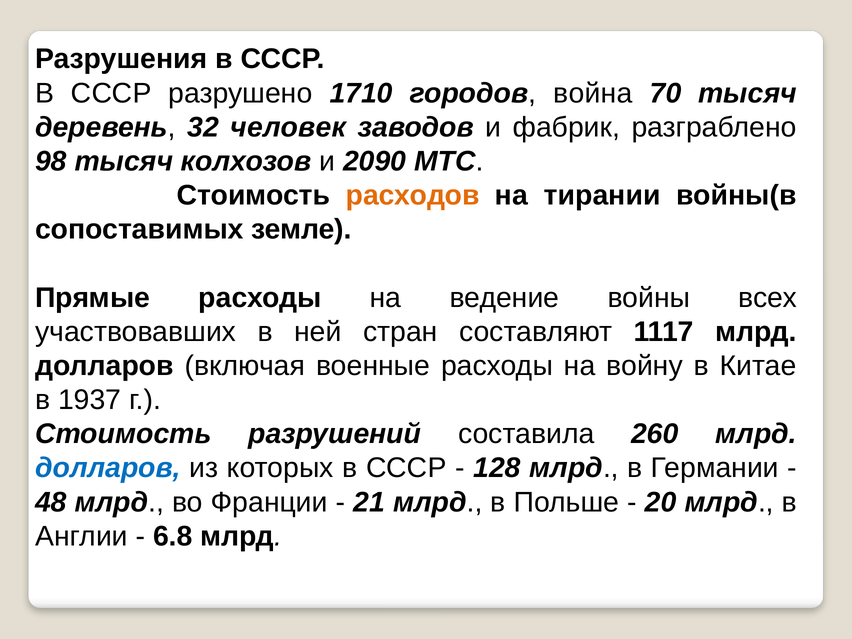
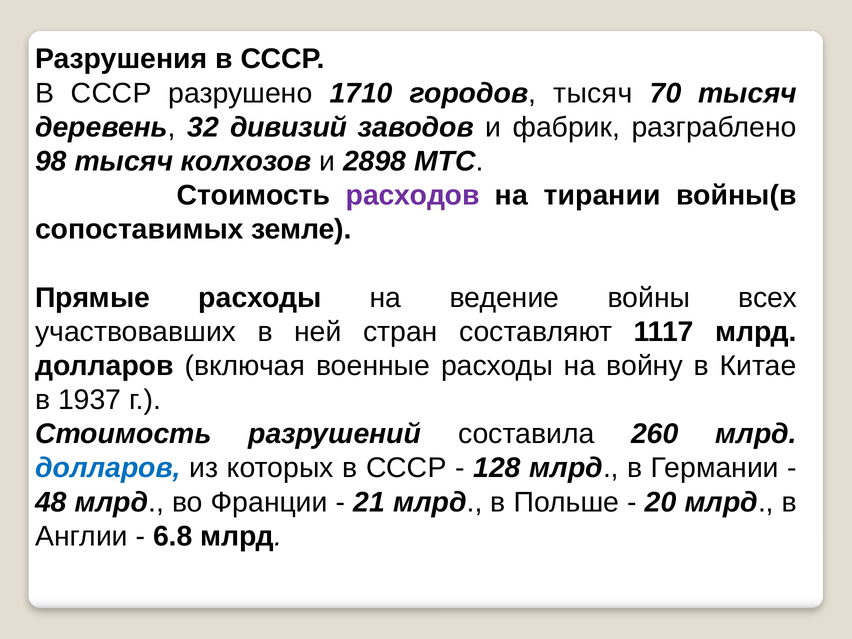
городов война: война -> тысяч (593, 93)
человек: человек -> дивизий (288, 127)
2090: 2090 -> 2898 (375, 161)
расходов colour: orange -> purple (413, 195)
